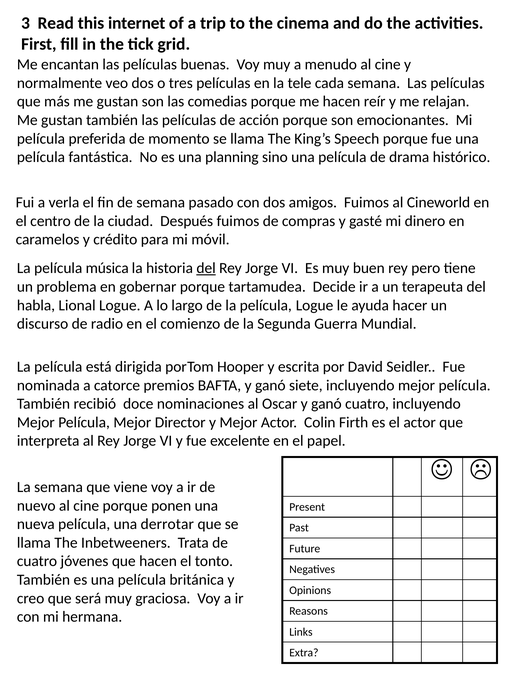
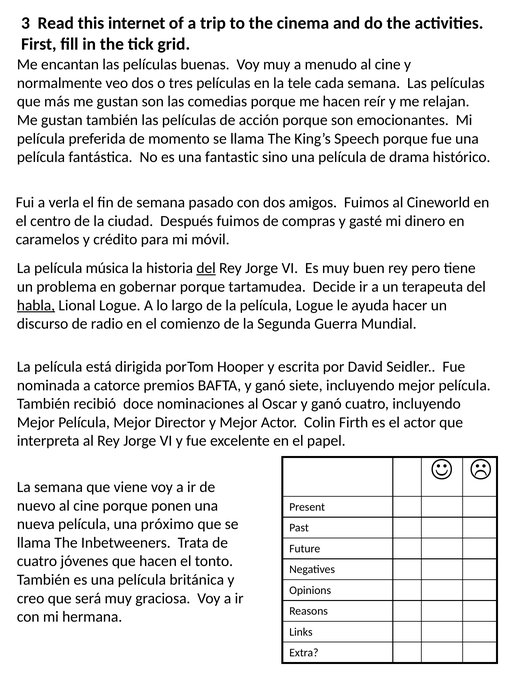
planning: planning -> fantastic (232, 157)
habla underline: none -> present (36, 305)
derrotar: derrotar -> próximo (167, 524)
